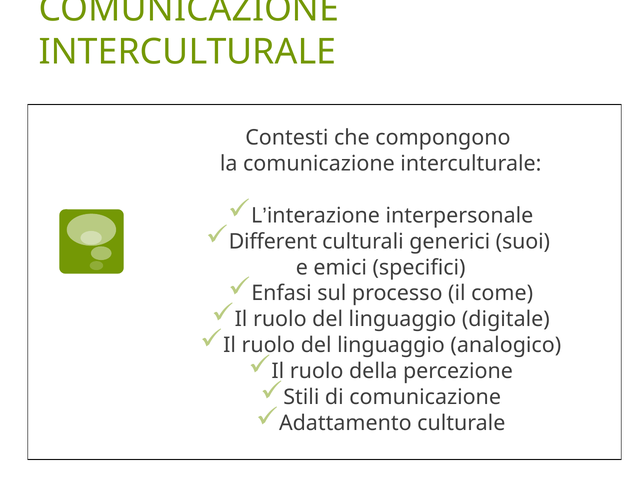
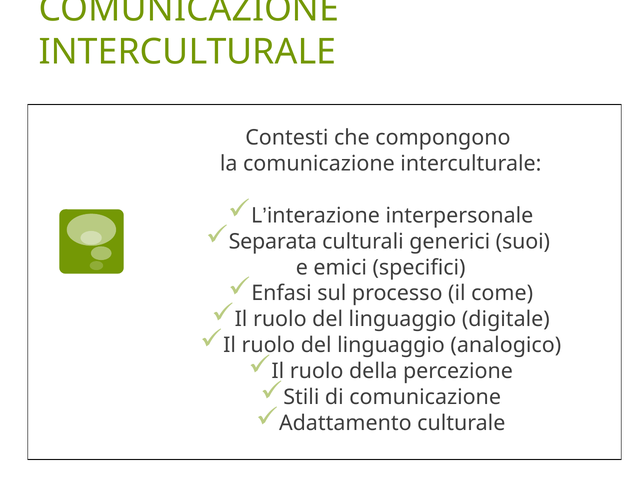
Different: Different -> Separata (273, 241)
